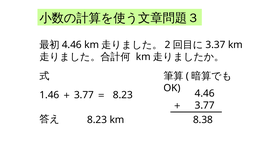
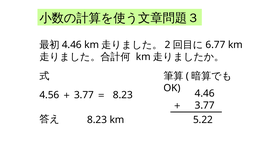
3.37: 3.37 -> 6.77 (215, 45)
1.46: 1.46 -> 4.56 (49, 95)
8.38: 8.38 -> 5.22 (203, 120)
